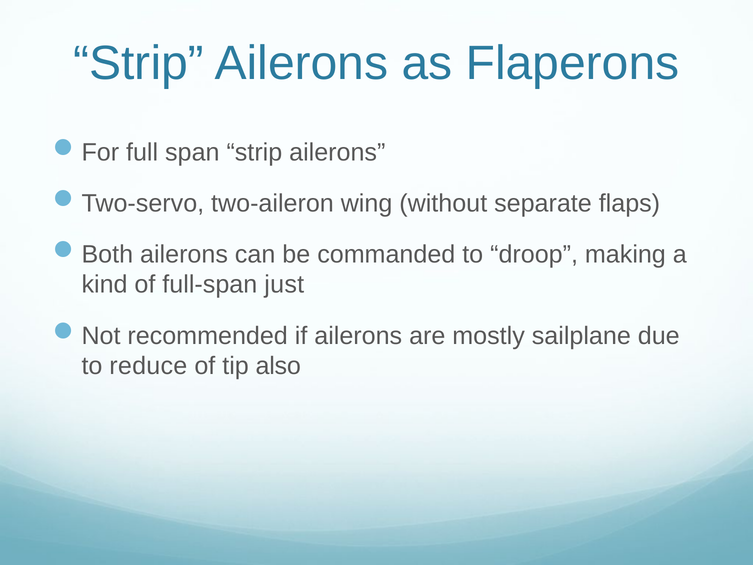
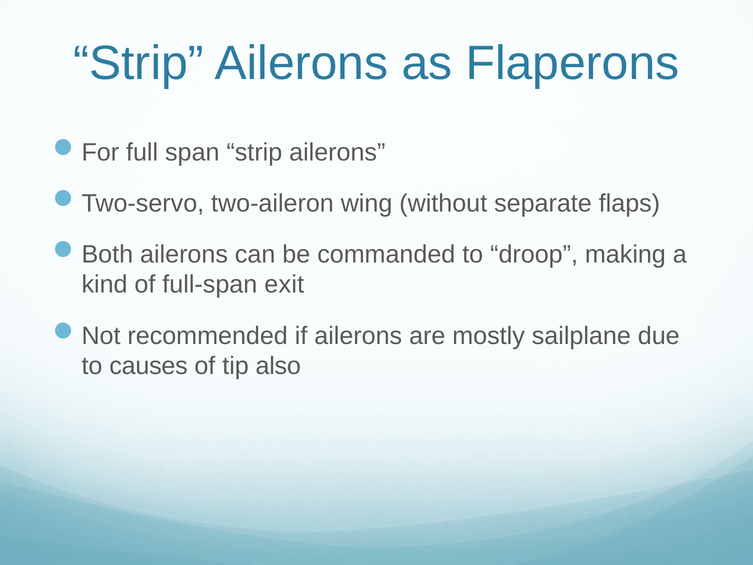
just: just -> exit (284, 285)
reduce: reduce -> causes (149, 366)
